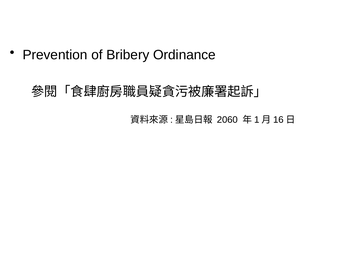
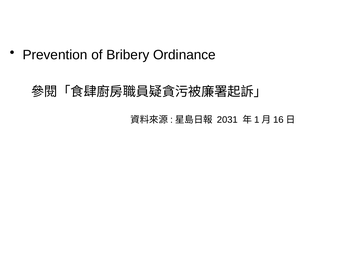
2060: 2060 -> 2031 (227, 120)
